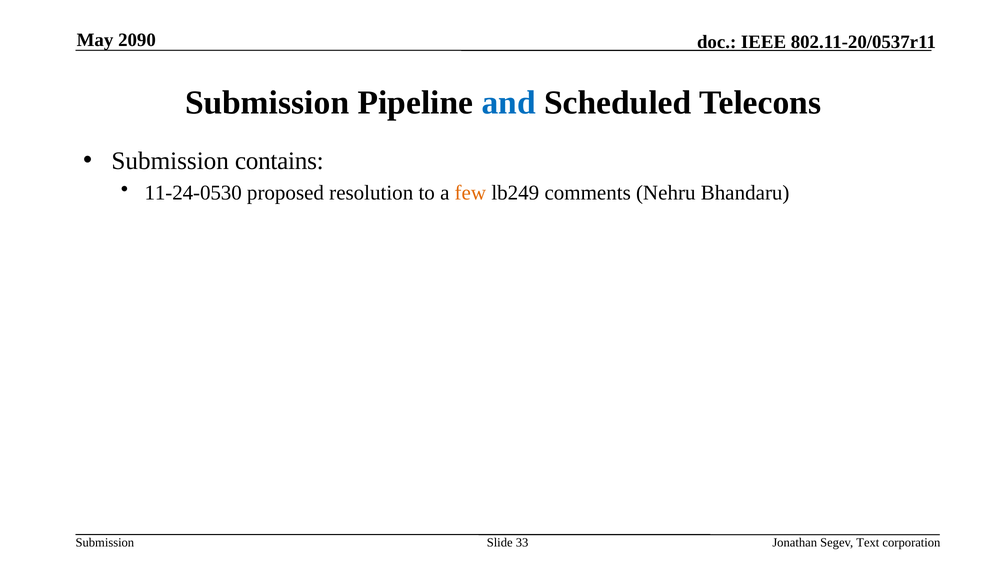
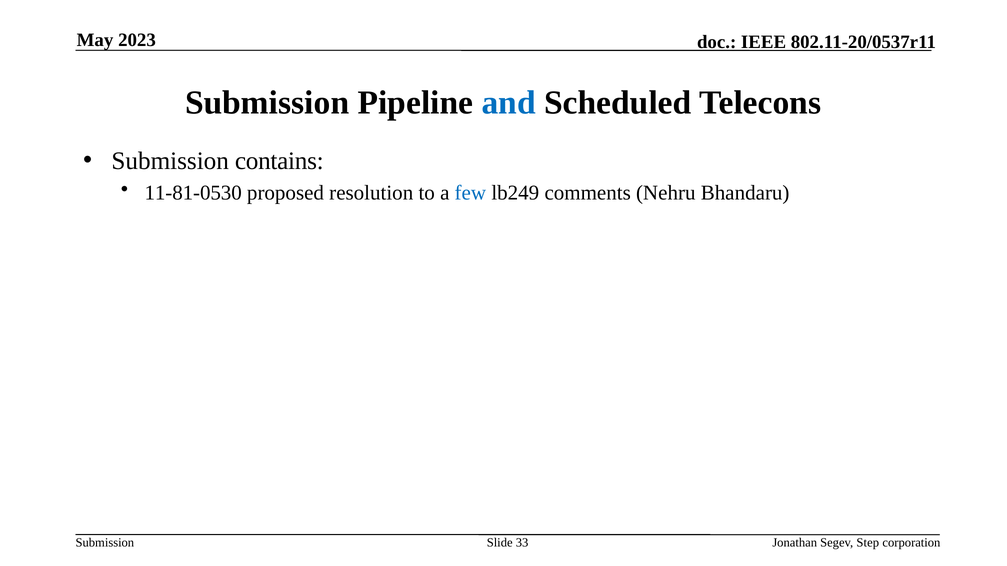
2090: 2090 -> 2023 (137, 40)
11-24-0530: 11-24-0530 -> 11-81-0530 (193, 193)
few colour: orange -> blue (470, 193)
Text: Text -> Step (868, 543)
